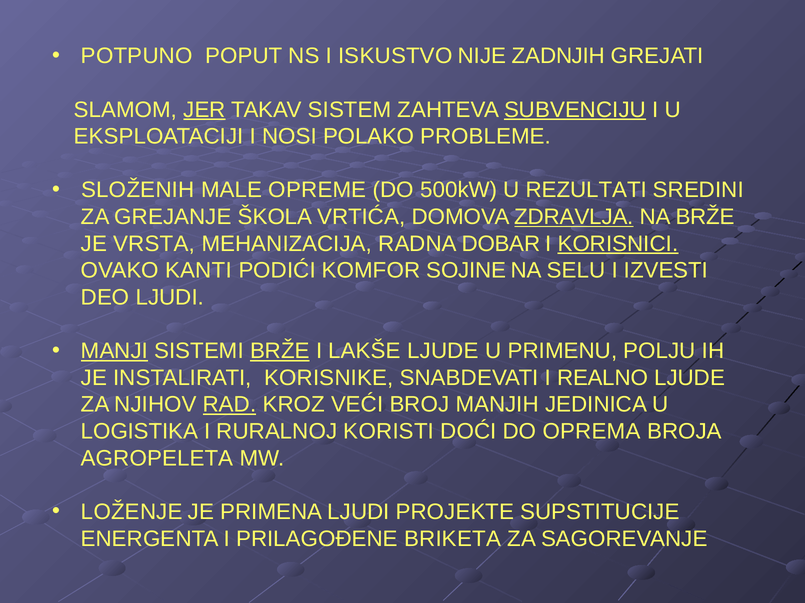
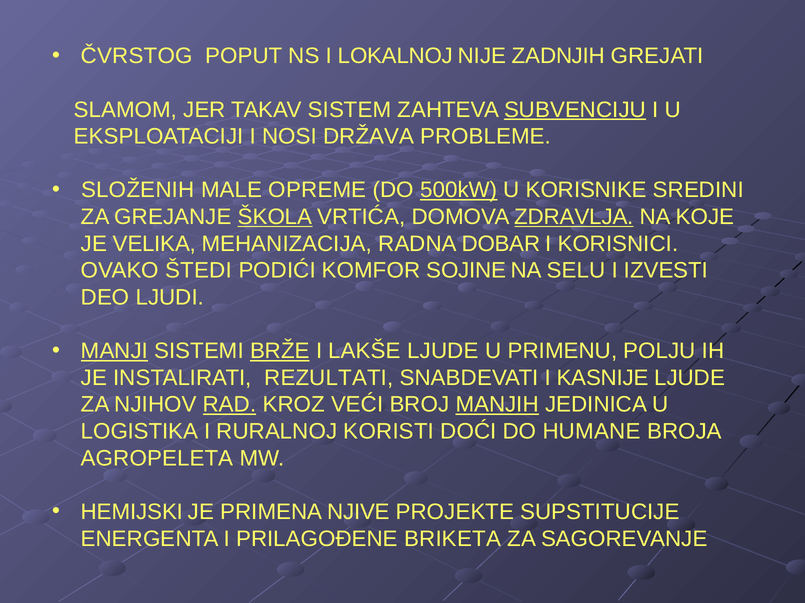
POTPUNO: POTPUNO -> ČVRSTOG (137, 56)
ISKUSTVO: ISKUSTVO -> LOKALNOJ (395, 56)
JER underline: present -> none (204, 110)
POLAKO: POLAKO -> DRŽAVA (369, 137)
500kW underline: none -> present (459, 190)
REZULTATI: REZULTATI -> KORISNIKE (586, 190)
ŠKOLA underline: none -> present (275, 217)
NA BRŽE: BRŽE -> KOJE (705, 217)
VRSTA: VRSTA -> VELIKA (154, 244)
KORISNICI underline: present -> none (618, 244)
KANTI: KANTI -> ŠTEDI (199, 271)
KORISNIKE: KORISNIKE -> REZULTATI (329, 378)
REALNO: REALNO -> KASNIJE (603, 378)
MANJIH underline: none -> present (497, 405)
OPREMA: OPREMA -> HUMANE (592, 432)
LOŽENJE: LOŽENJE -> HEMIJSKI (132, 512)
PRIMENA LJUDI: LJUDI -> NJIVE (359, 512)
